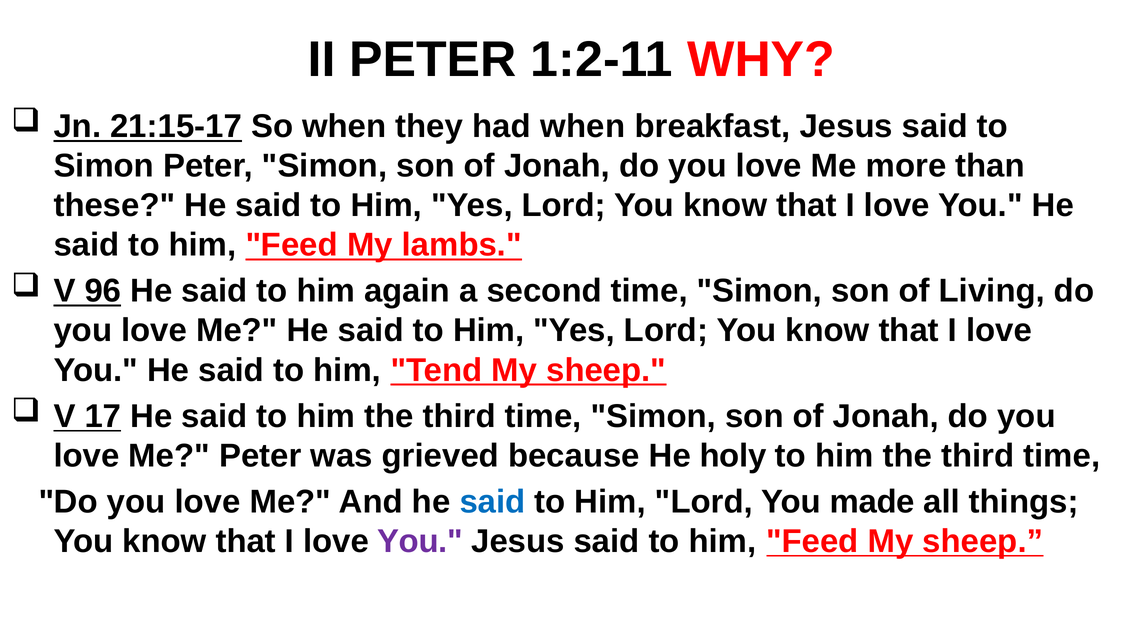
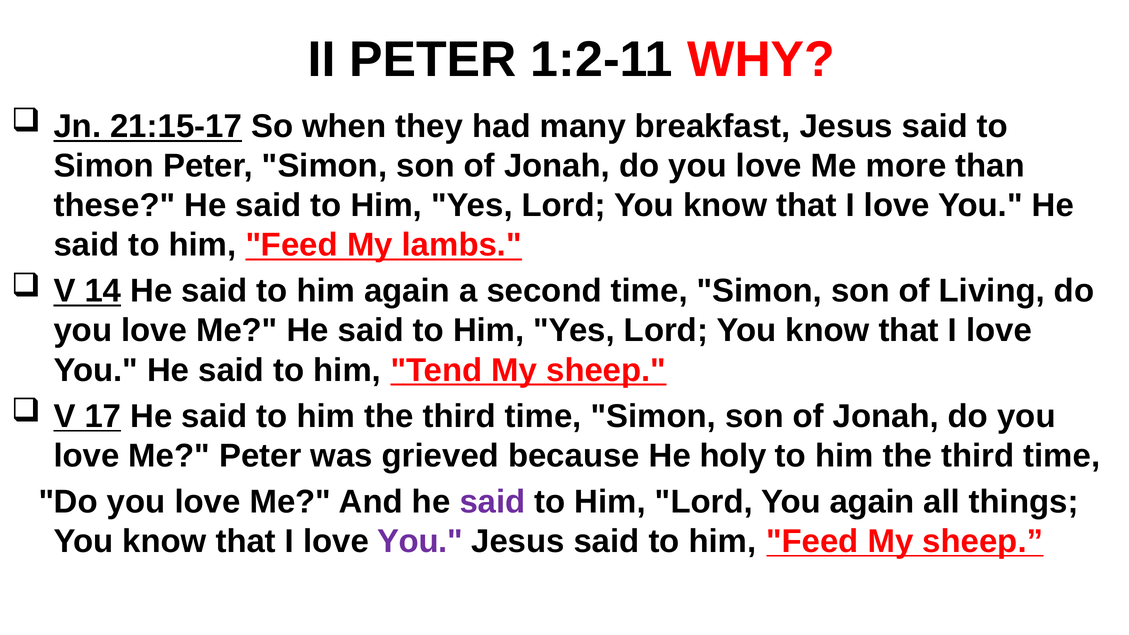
had when: when -> many (583, 127)
96: 96 -> 14 (103, 291)
said colour: blue -> purple (492, 502)
You made: made -> again (872, 502)
